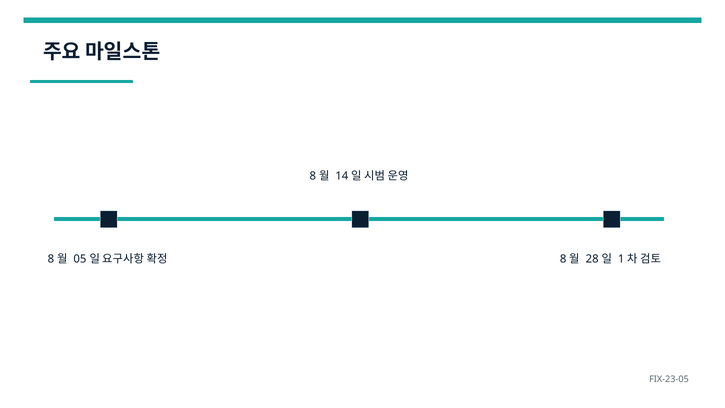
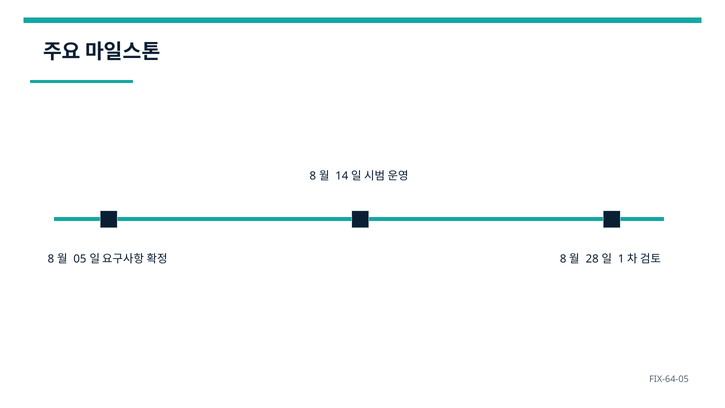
FIX-23-05: FIX-23-05 -> FIX-64-05 (669, 379)
